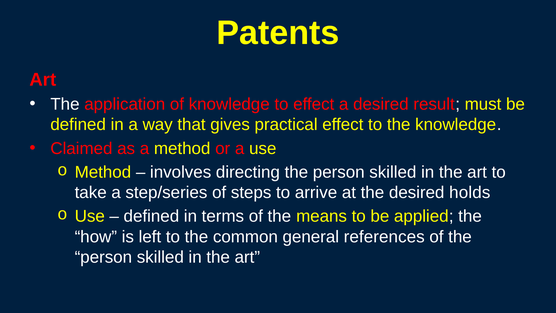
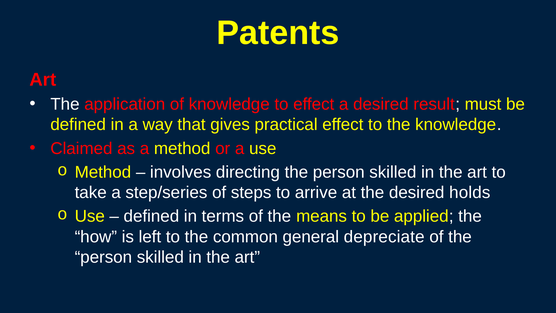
references: references -> depreciate (384, 237)
